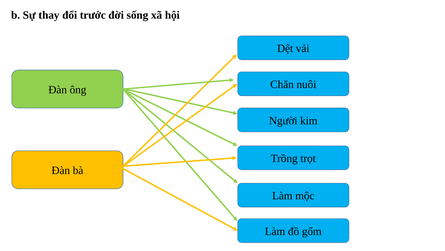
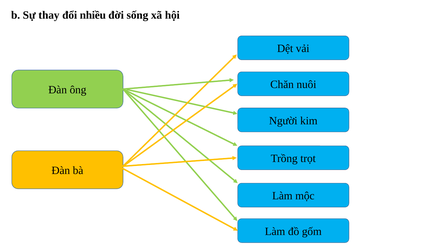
trước: trước -> nhiều (93, 15)
